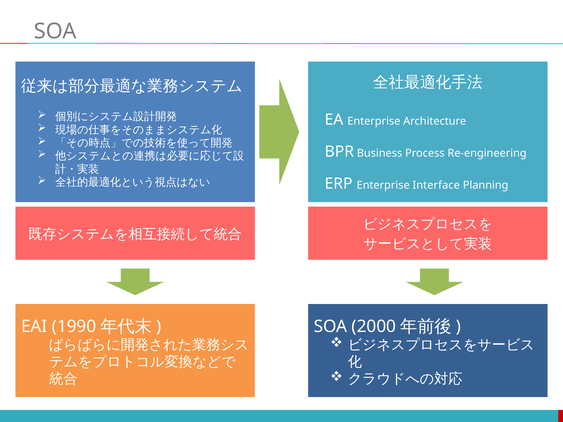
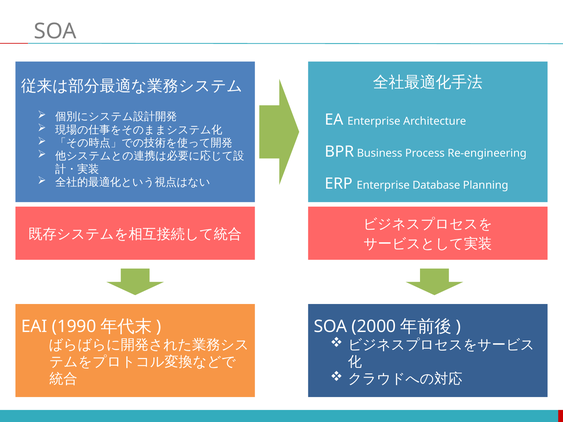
Interface: Interface -> Database (436, 185)
